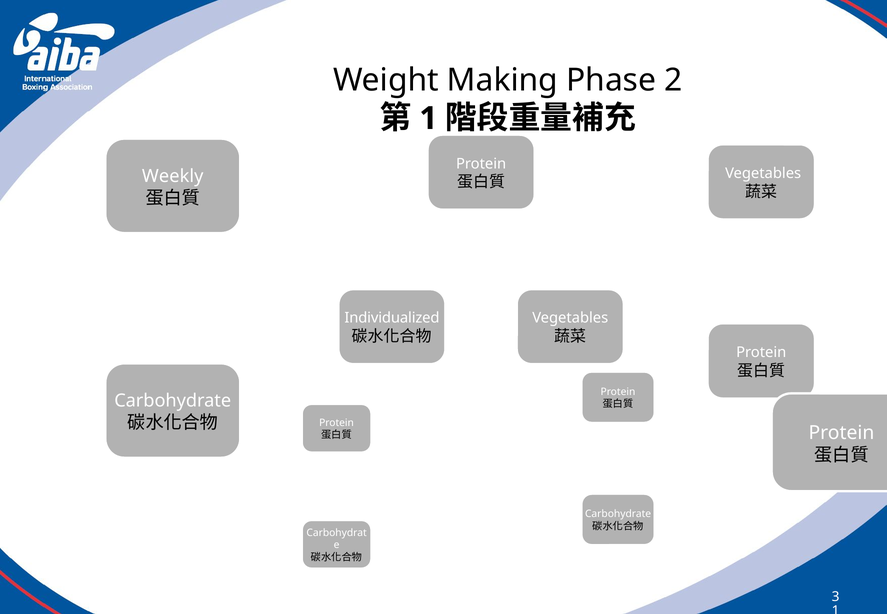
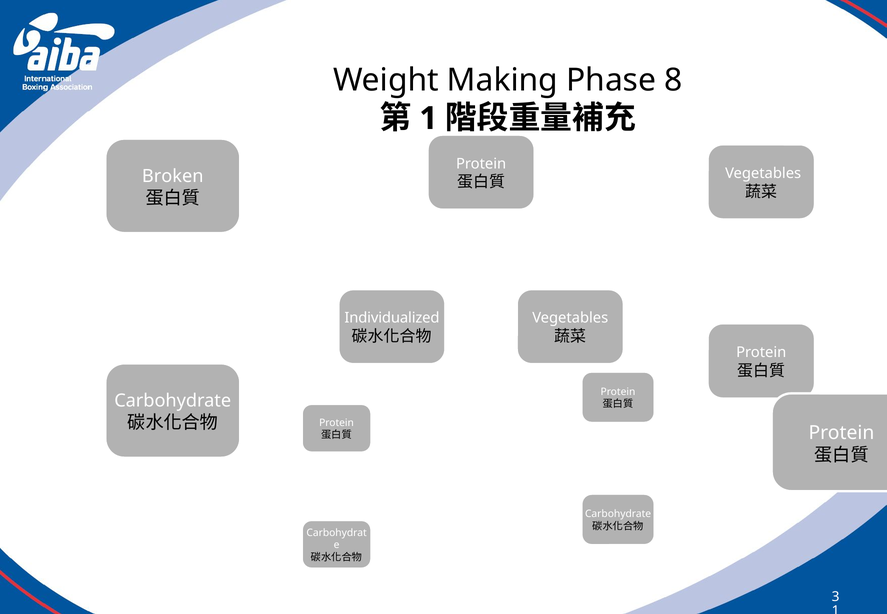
2: 2 -> 8 (673, 80)
Weekly: Weekly -> Broken (173, 176)
